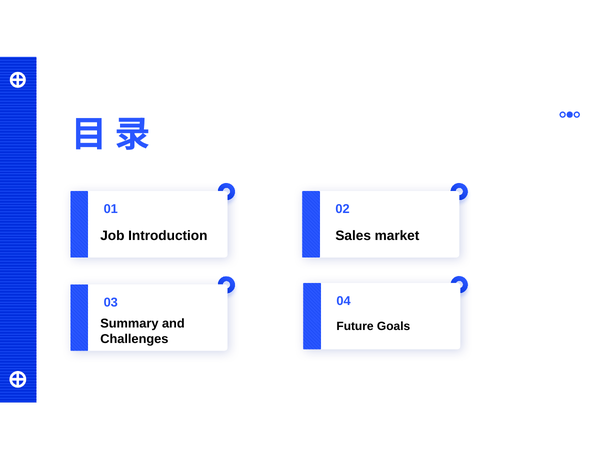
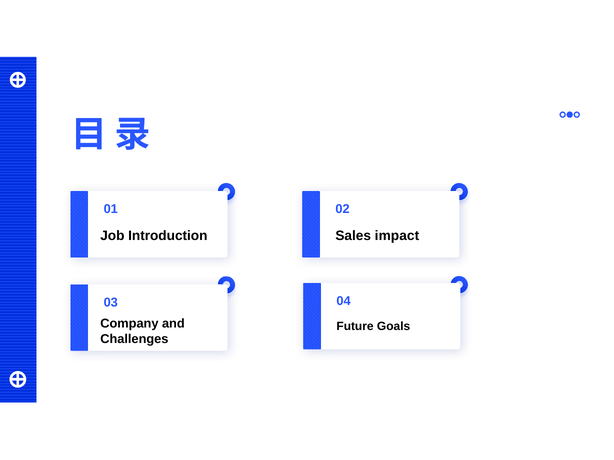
market: market -> impact (397, 236)
Summary: Summary -> Company (129, 324)
